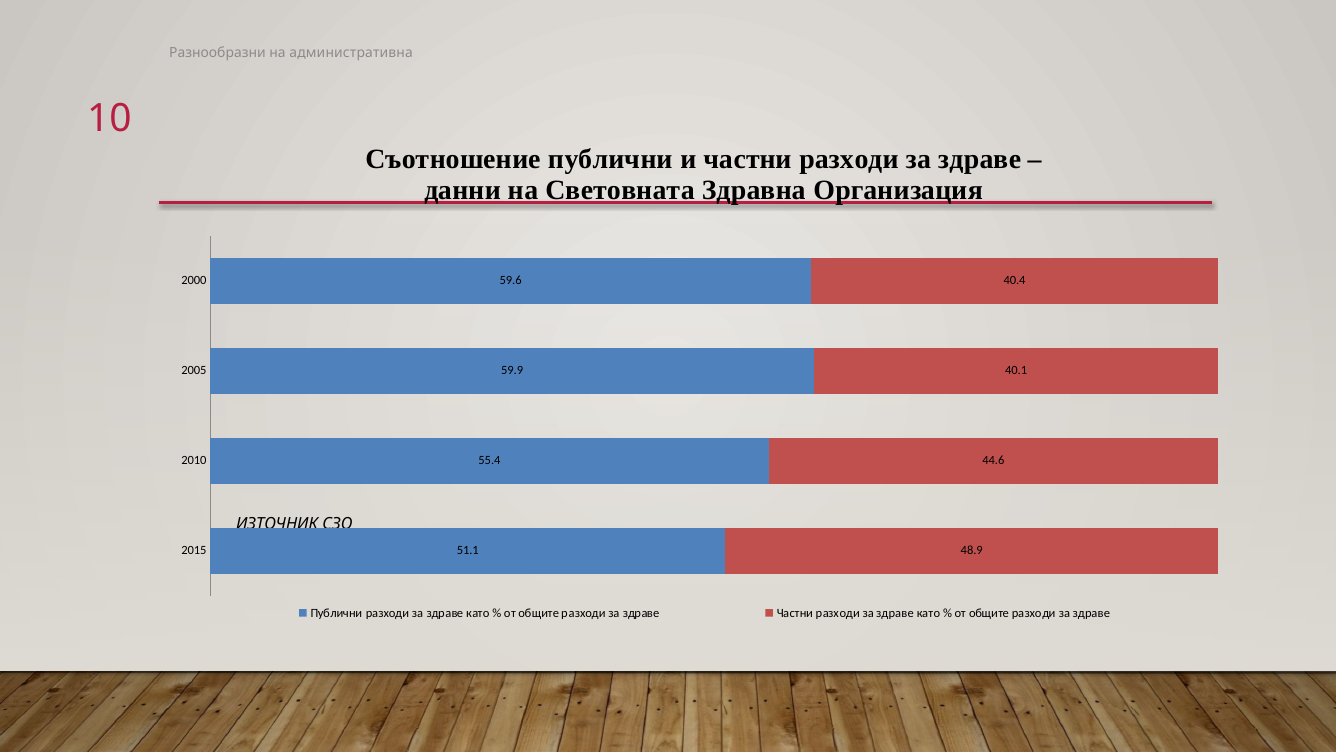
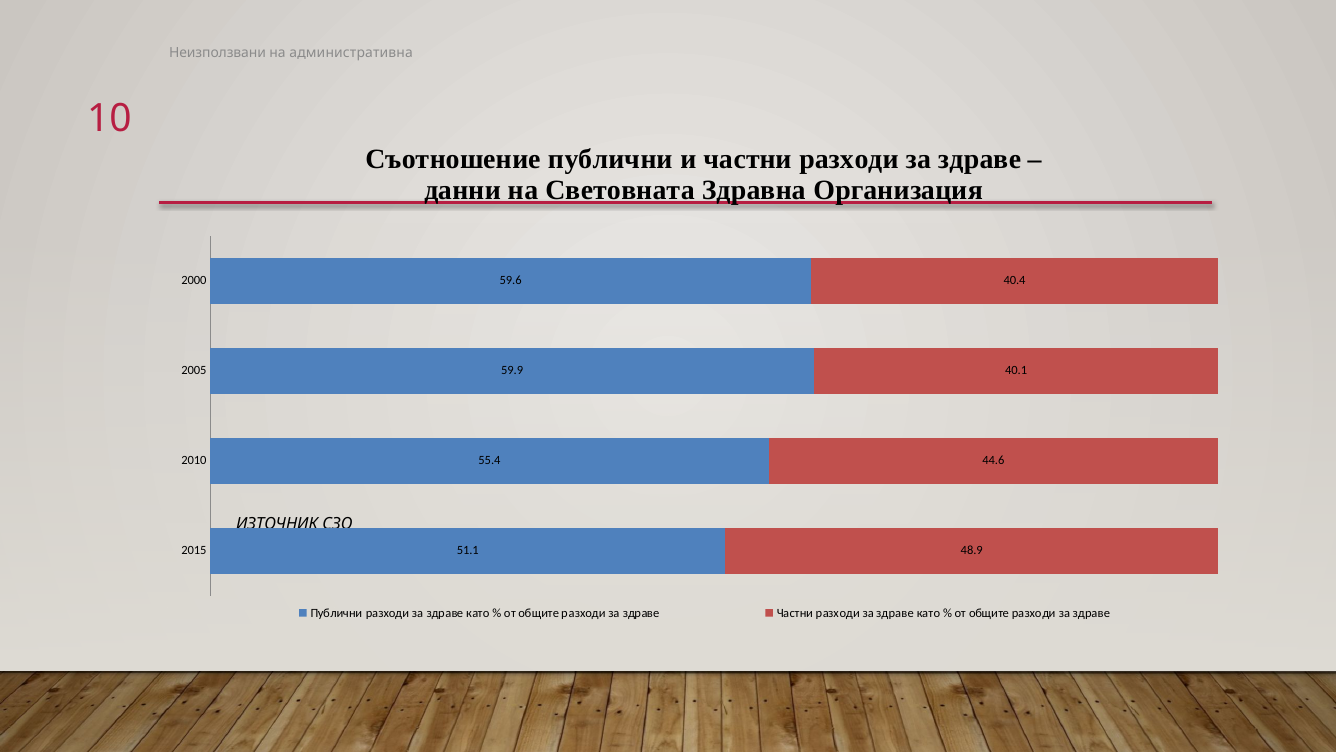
Разнообразни: Разнообразни -> Неизползвани (218, 53)
